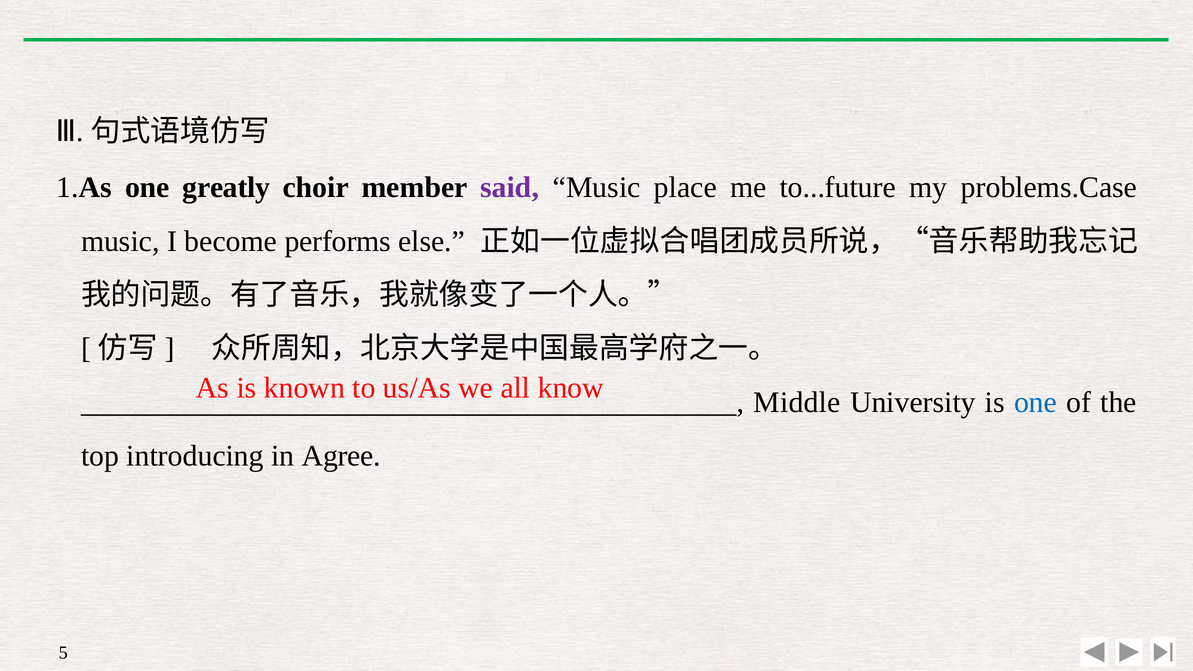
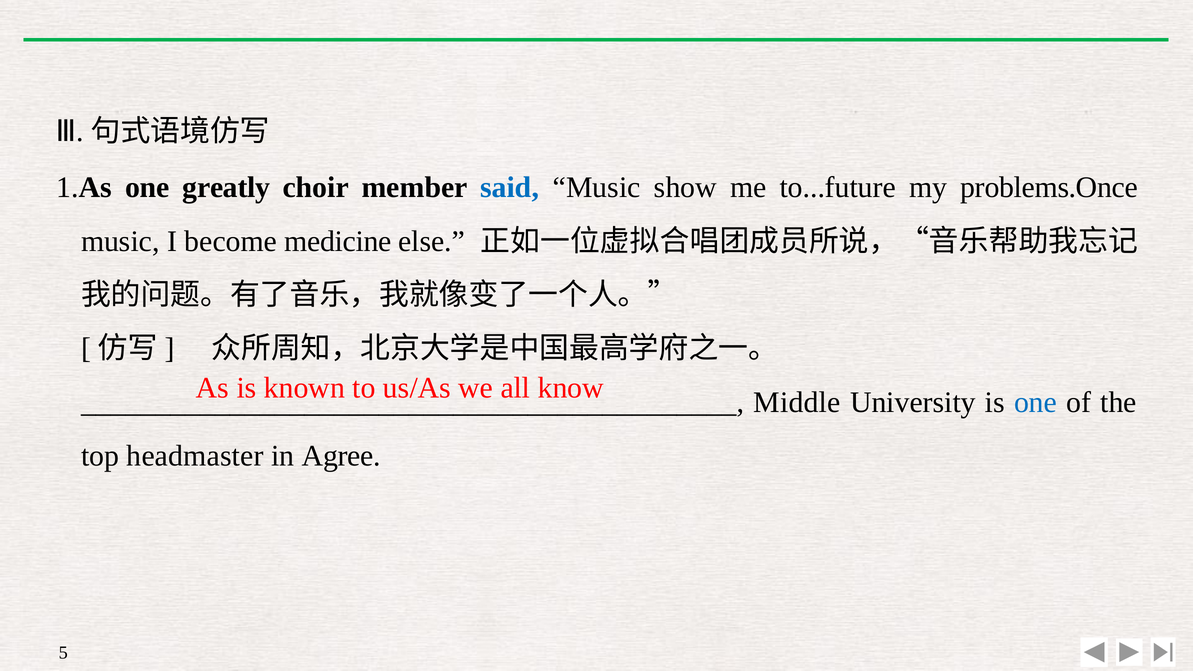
said colour: purple -> blue (510, 188)
place: place -> show (685, 188)
problems.Case: problems.Case -> problems.Once (1049, 188)
performs: performs -> medicine (338, 241)
introducing: introducing -> headmaster (195, 456)
